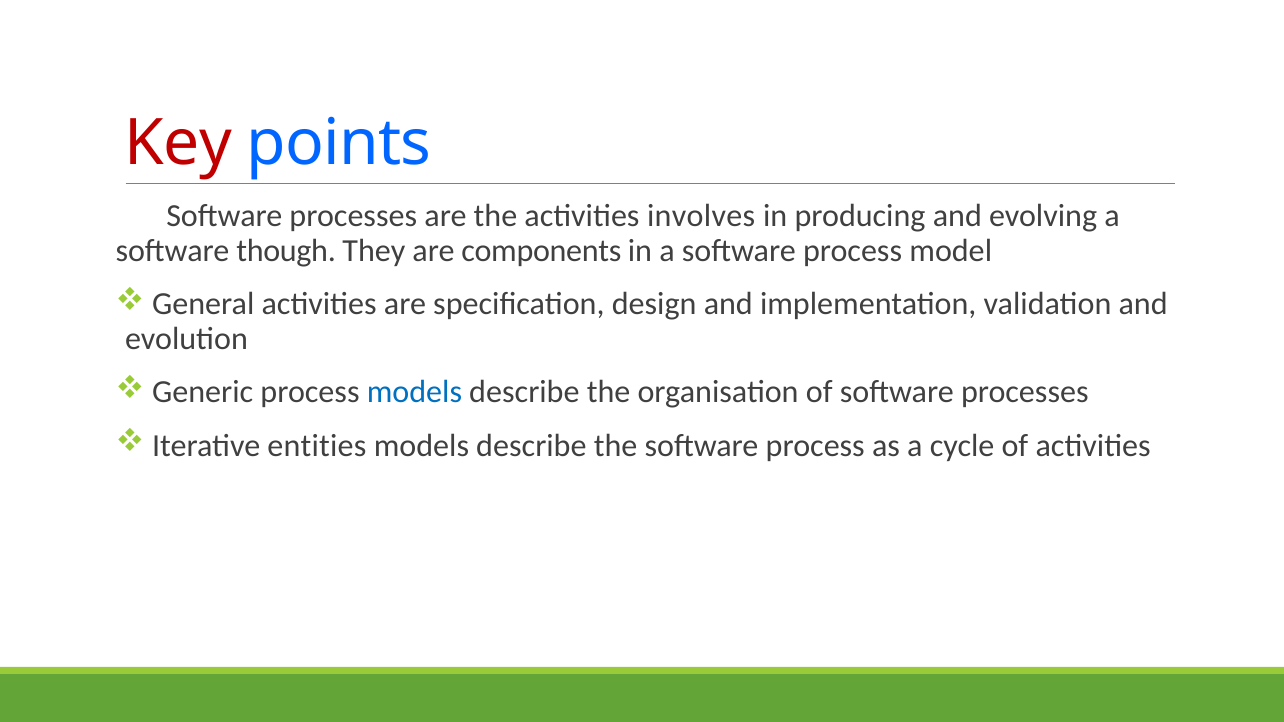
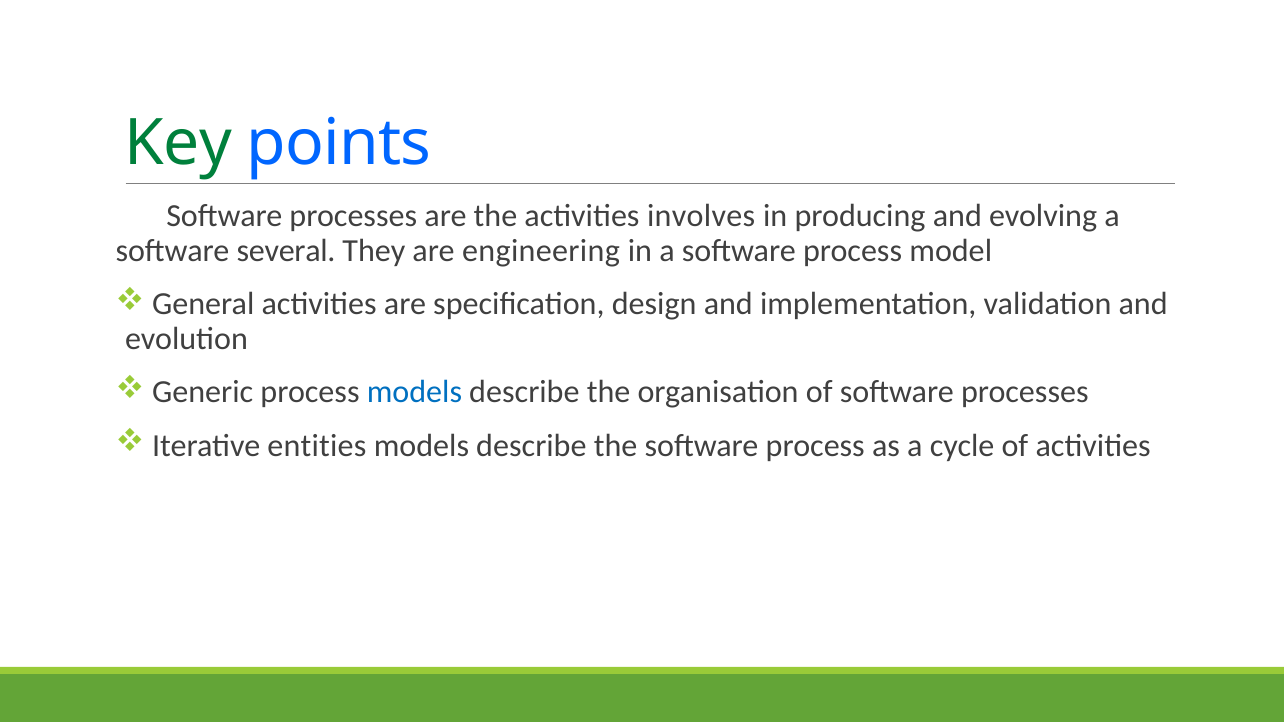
Key colour: red -> green (178, 144)
though: though -> several (286, 251)
components: components -> engineering (541, 251)
